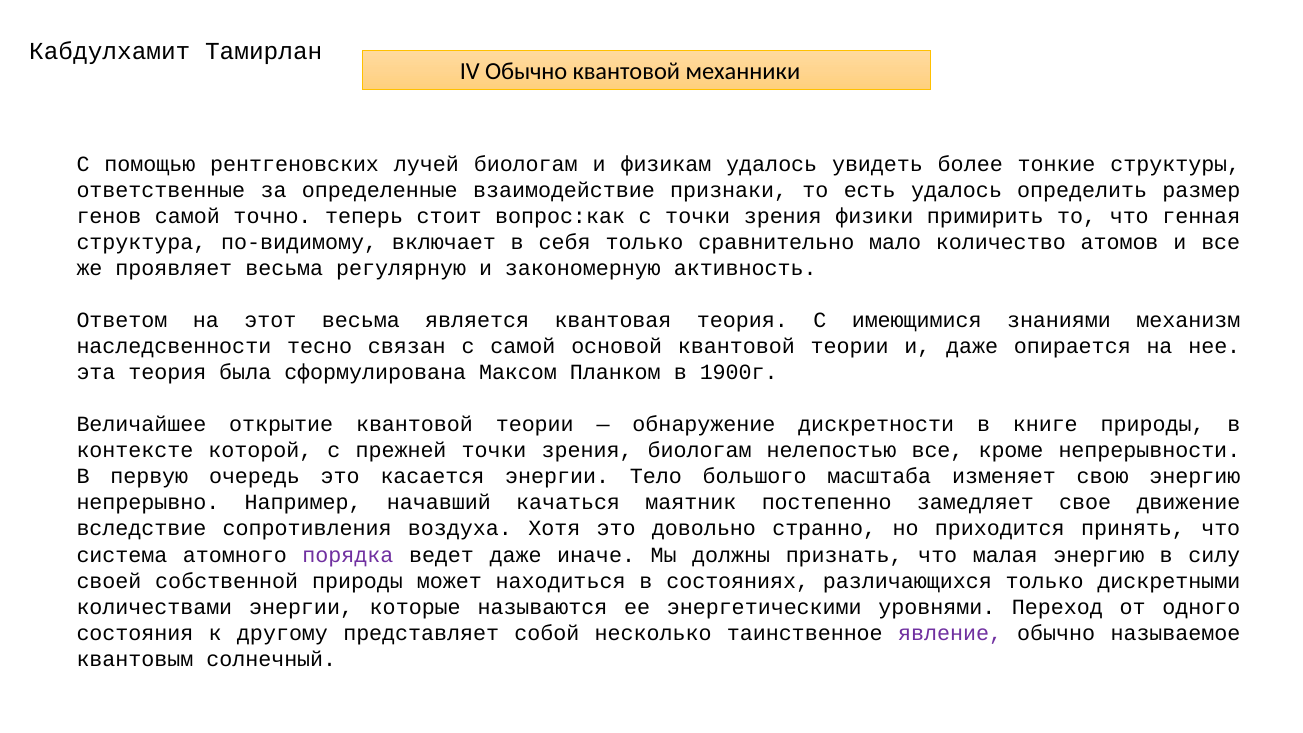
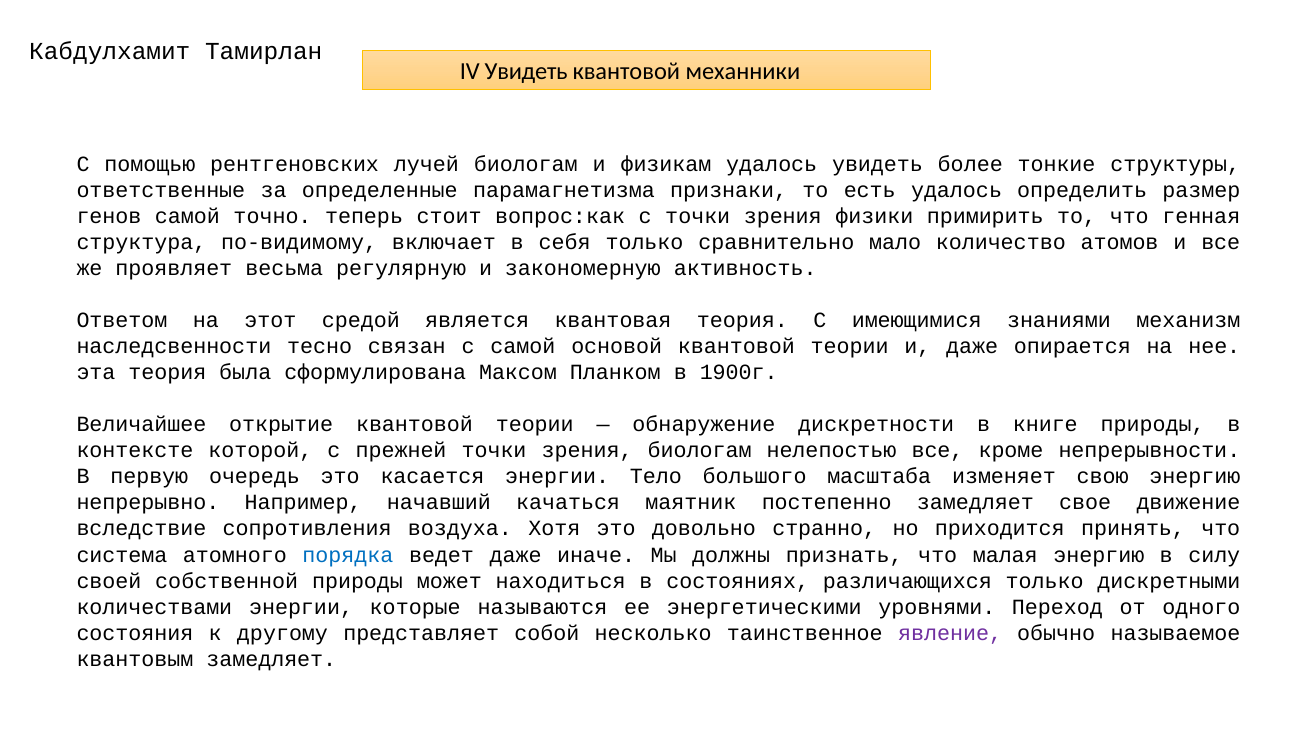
IV Обычно: Обычно -> Увидеть (526, 72)
взаимодействие: взаимодействие -> парамагнетизма (564, 190)
этот весьма: весьма -> средой (361, 320)
порядка colour: purple -> blue (348, 555)
квантовым солнечный: солнечный -> замедляет (271, 659)
